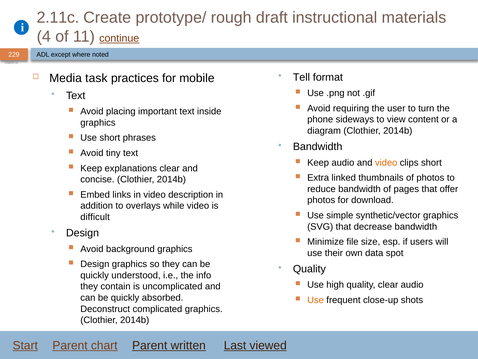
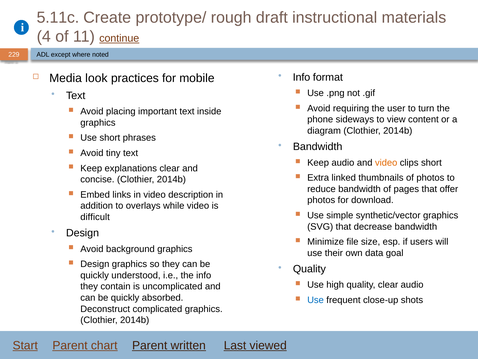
2.11c: 2.11c -> 5.11c (58, 17)
Tell: Tell -> Info (302, 77)
task: task -> look (96, 78)
spot: spot -> goal (395, 253)
Use colour: orange -> blue (316, 300)
